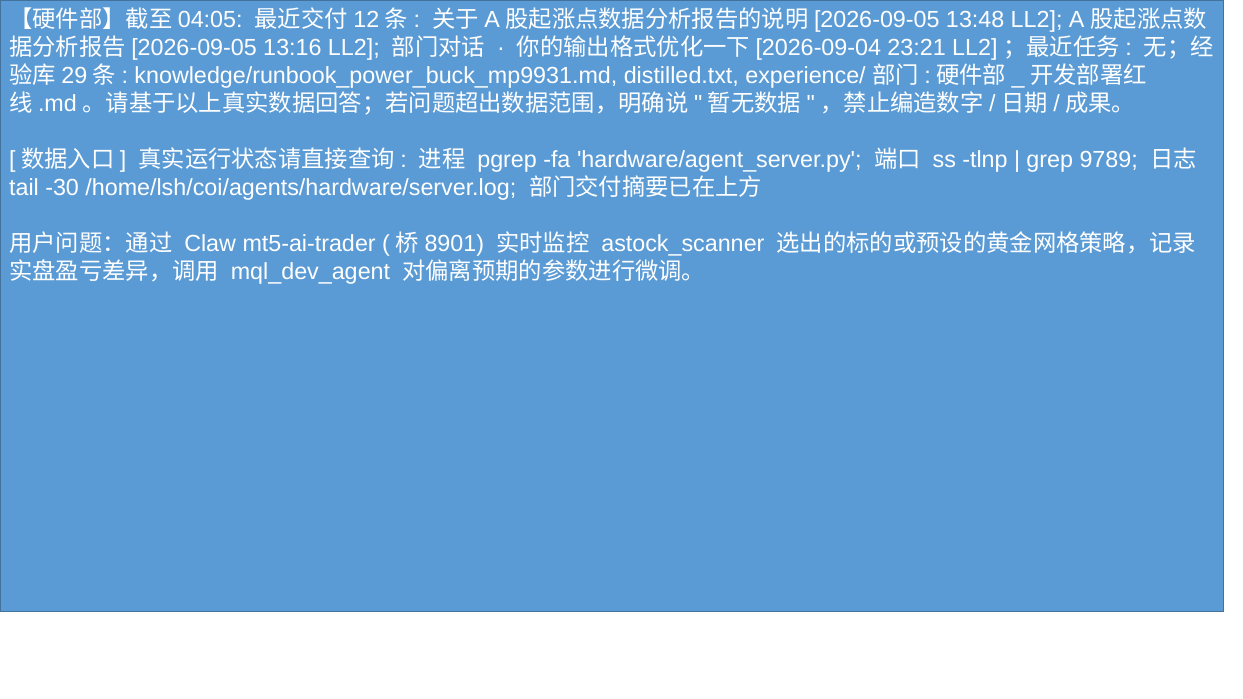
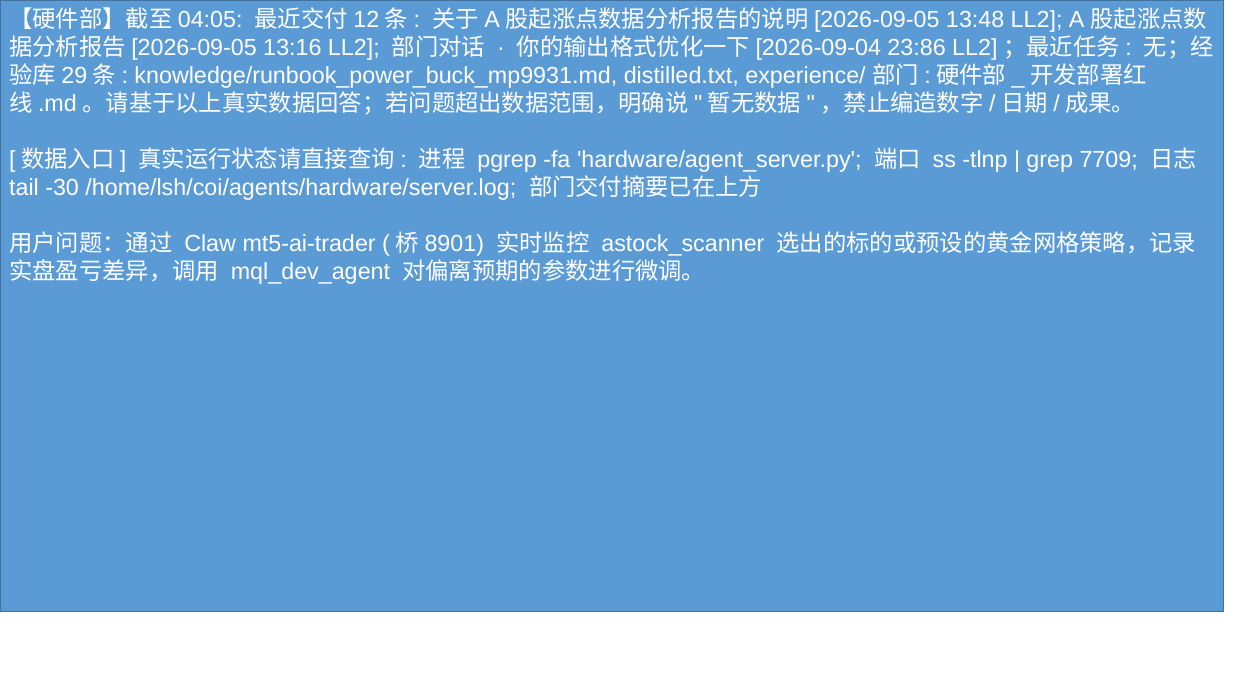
23:21: 23:21 -> 23:86 (917, 48)
9789: 9789 -> 7709 (1109, 160)
